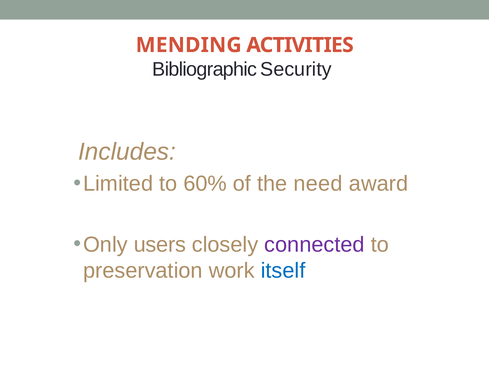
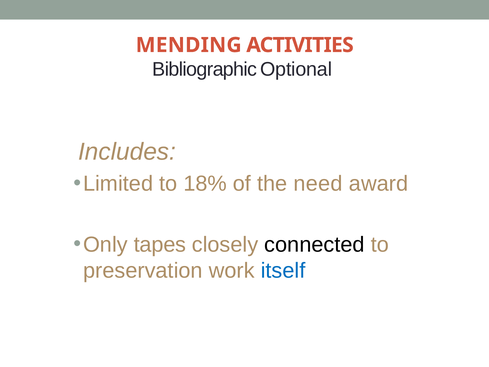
Security: Security -> Optional (296, 69)
60%: 60% -> 18% (205, 184)
users: users -> tapes (160, 244)
connected colour: purple -> black (314, 244)
